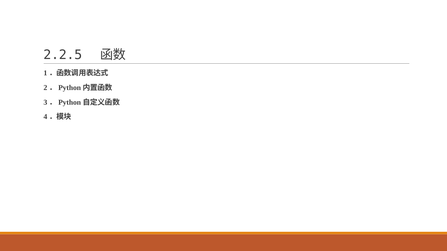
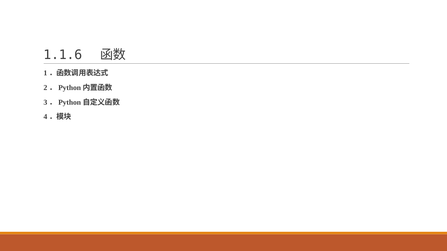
2.2.5: 2.2.5 -> 1.1.6 (63, 55)
